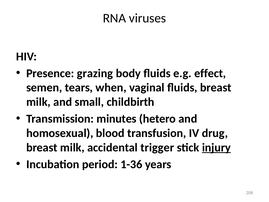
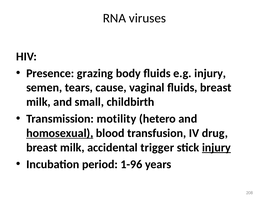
e.g effect: effect -> injury (210, 73)
when: when -> cause (111, 88)
minutes: minutes -> motility (116, 119)
homosexual underline: none -> present (60, 133)
1-36: 1-36 -> 1-96 (131, 164)
